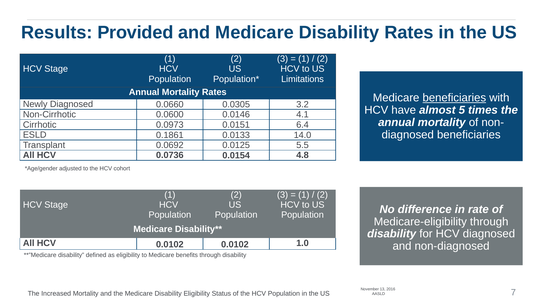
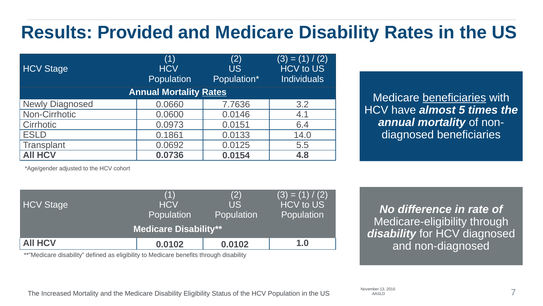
Limitations: Limitations -> Individuals (302, 79)
Rates underline: none -> present (214, 92)
0.0305: 0.0305 -> 7.7636 (236, 104)
